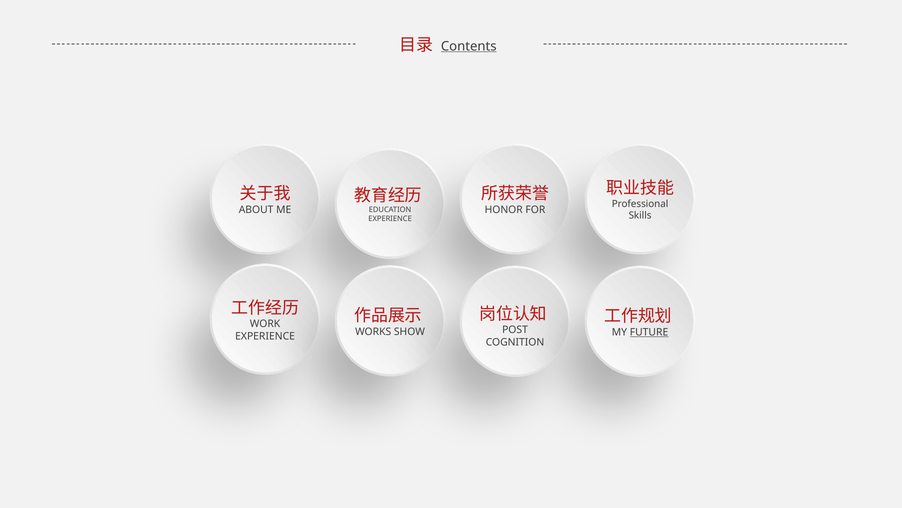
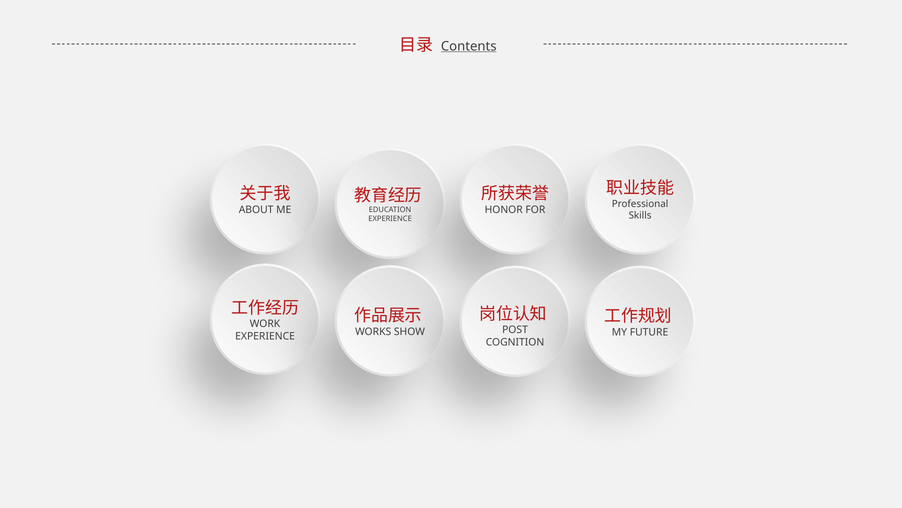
FUTURE underline: present -> none (649, 332)
